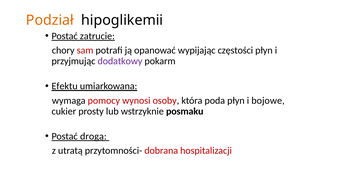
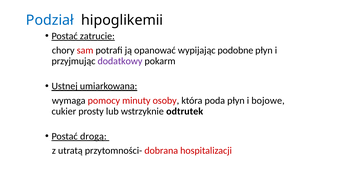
Podział colour: orange -> blue (50, 20)
częstości: częstości -> podobne (235, 50)
Efektu: Efektu -> Ustnej (65, 86)
wynosi: wynosi -> minuty (136, 100)
posmaku: posmaku -> odtrutek (185, 111)
